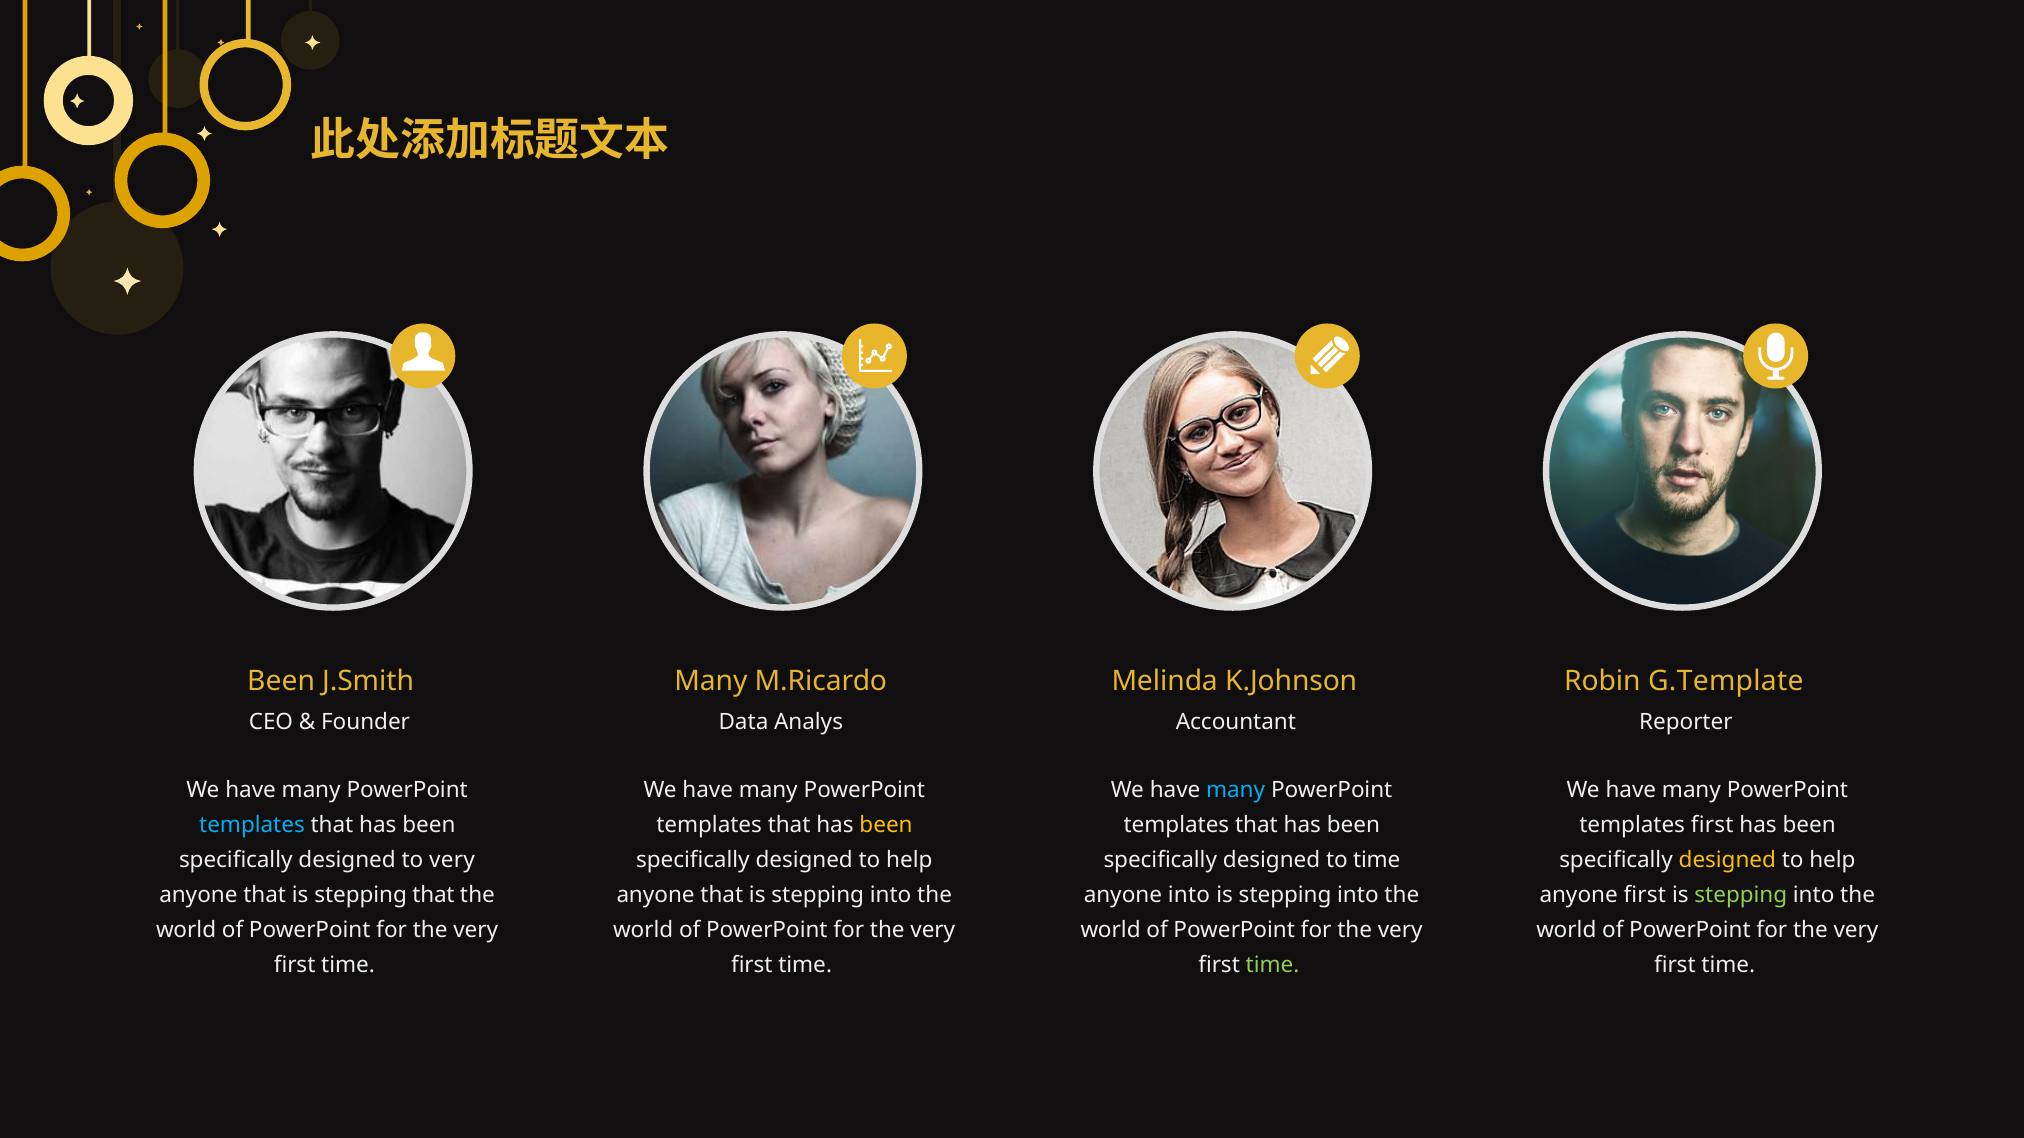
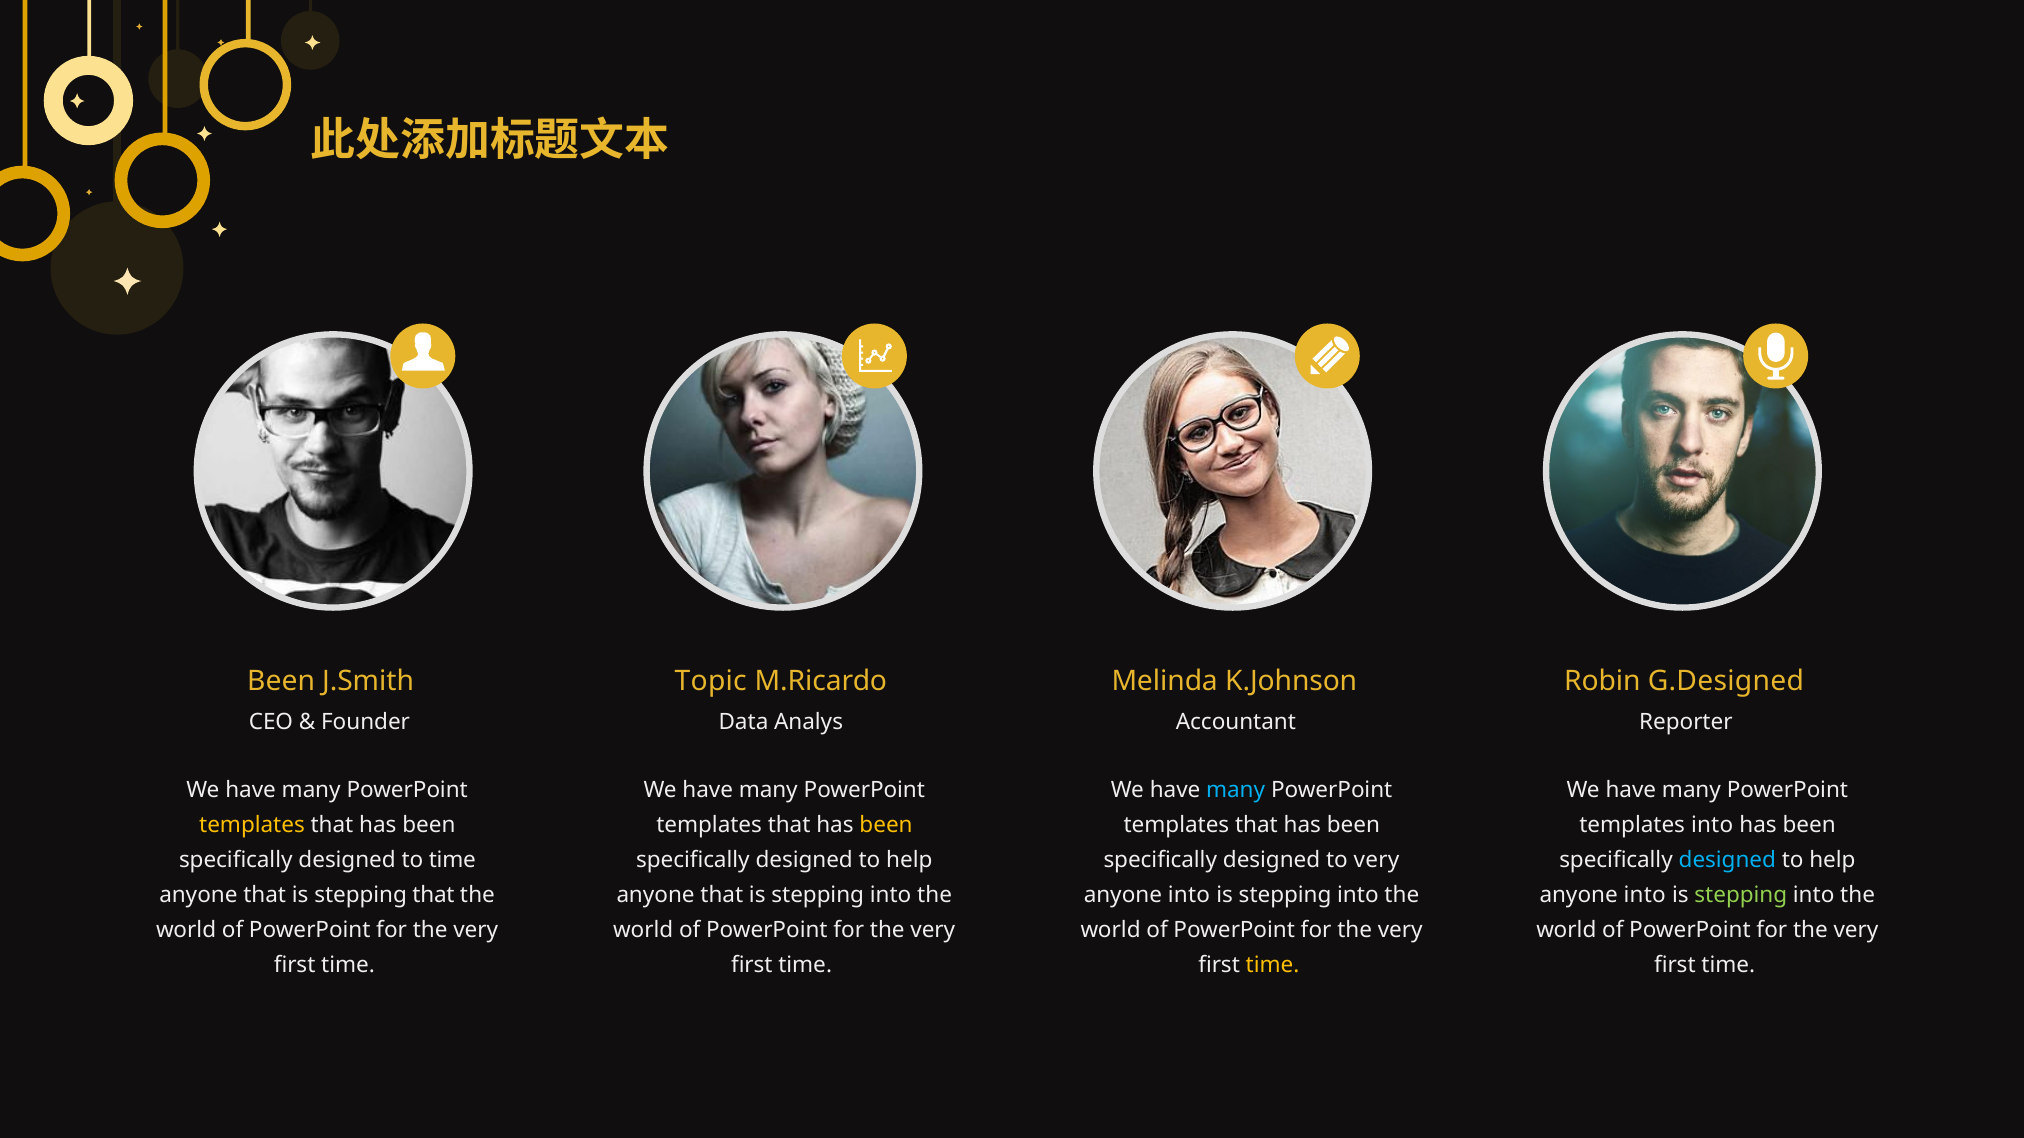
Many: Many -> Topic (711, 682)
G.Template: G.Template -> G.Designed (1726, 682)
templates colour: light blue -> yellow (252, 826)
templates first: first -> into (1712, 826)
to very: very -> time (452, 861)
to time: time -> very (1377, 861)
designed colour: yellow -> light blue (1727, 861)
first: first -> into (1645, 896)
time colour: light green -> yellow (1273, 966)
